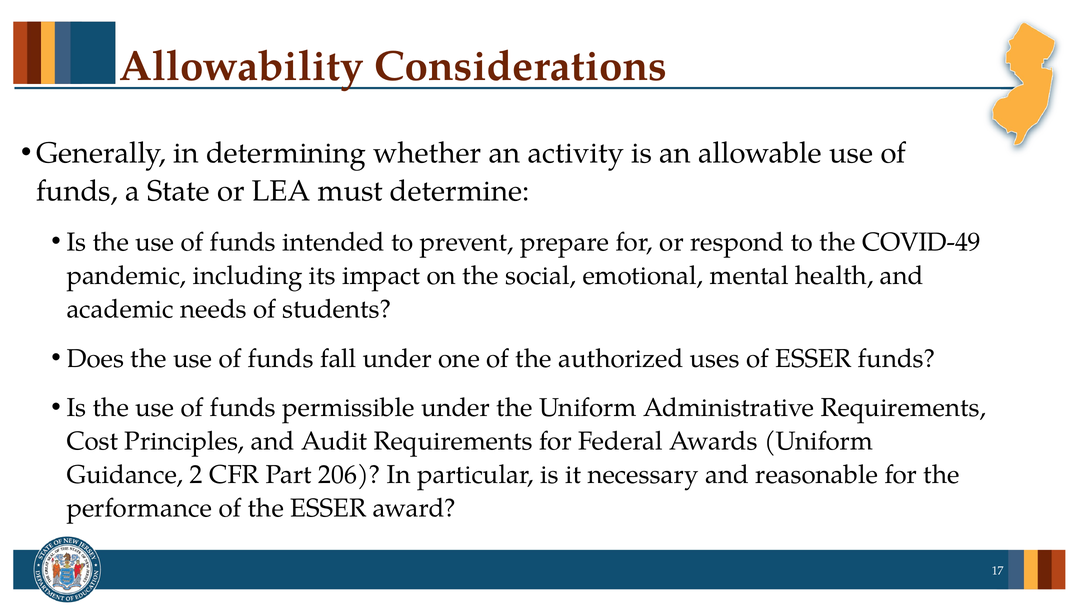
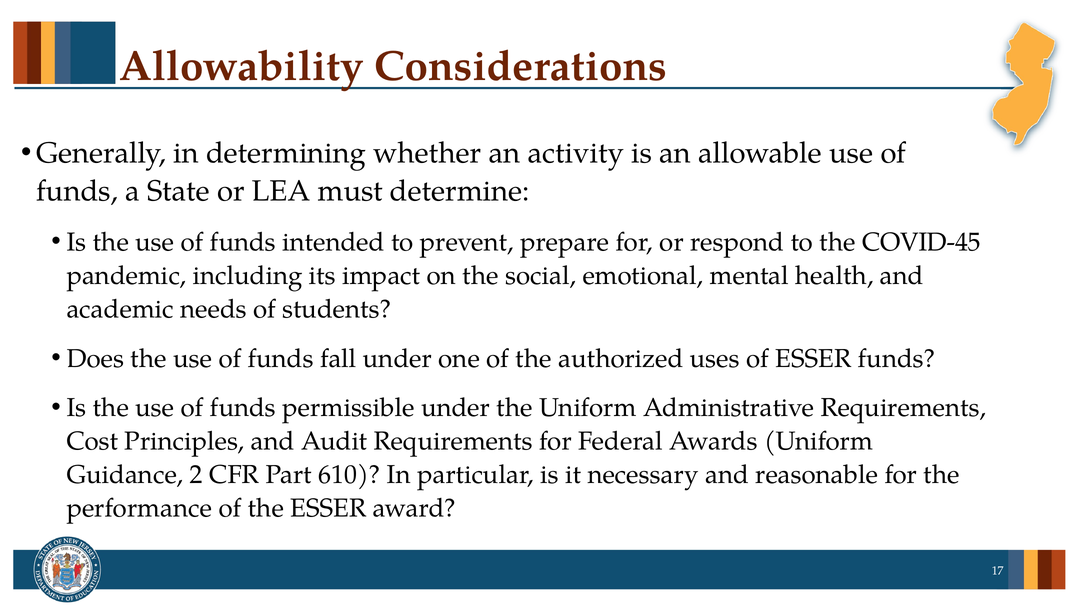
COVID-49: COVID-49 -> COVID-45 (921, 242)
206: 206 -> 610 (349, 475)
